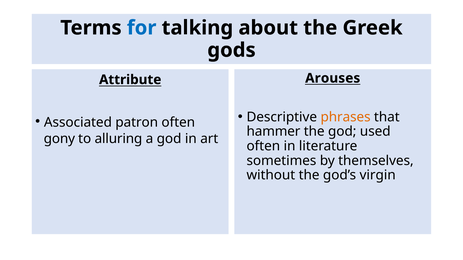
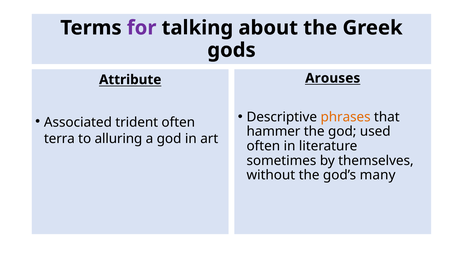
for colour: blue -> purple (142, 28)
patron: patron -> trident (137, 122)
gony: gony -> terra (59, 139)
virgin: virgin -> many (378, 175)
